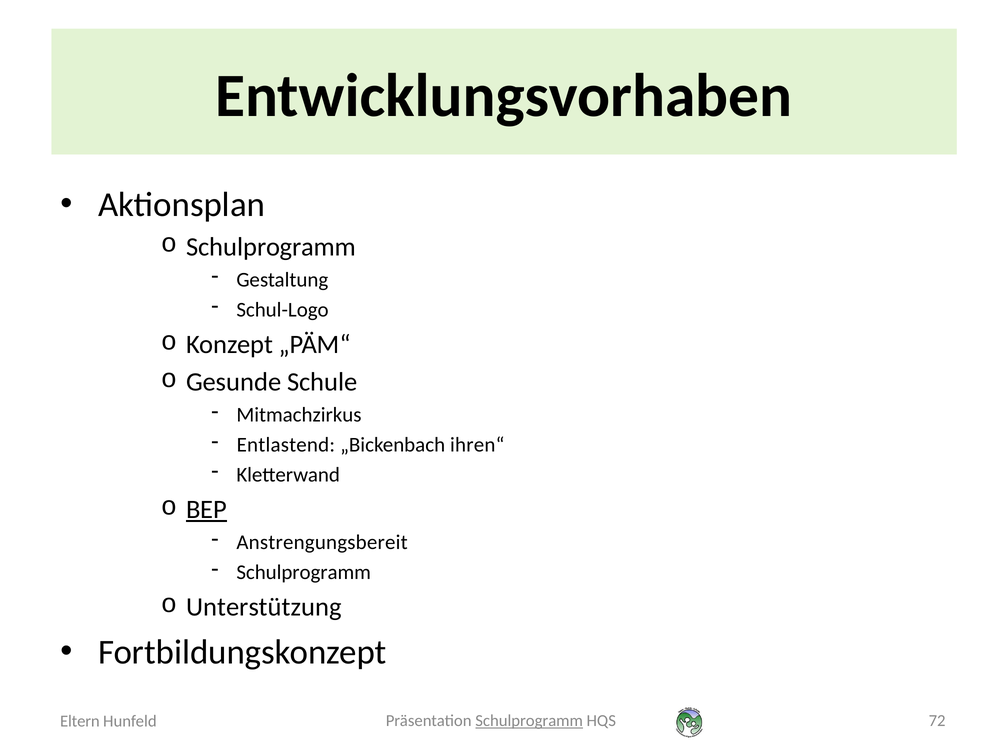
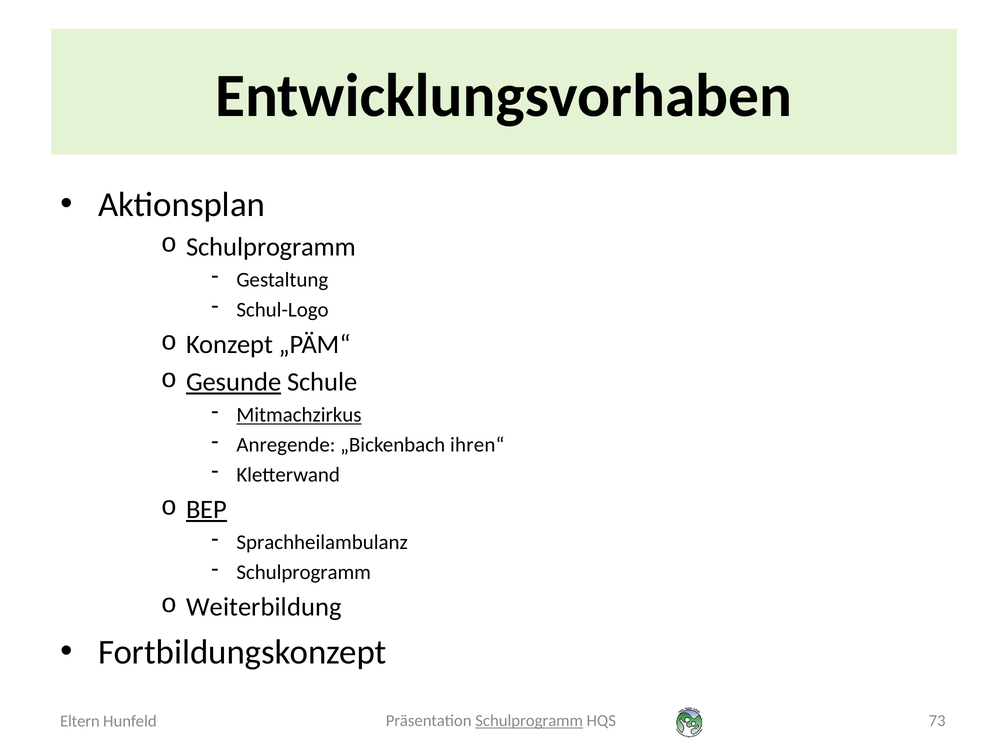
Gesunde underline: none -> present (234, 382)
Mitmachzirkus underline: none -> present (299, 415)
Entlastend: Entlastend -> Anregende (286, 445)
Anstrengungsbereit: Anstrengungsbereit -> Sprachheilambulanz (322, 542)
Unterstützung: Unterstützung -> Weiterbildung (264, 607)
72: 72 -> 73 (937, 720)
